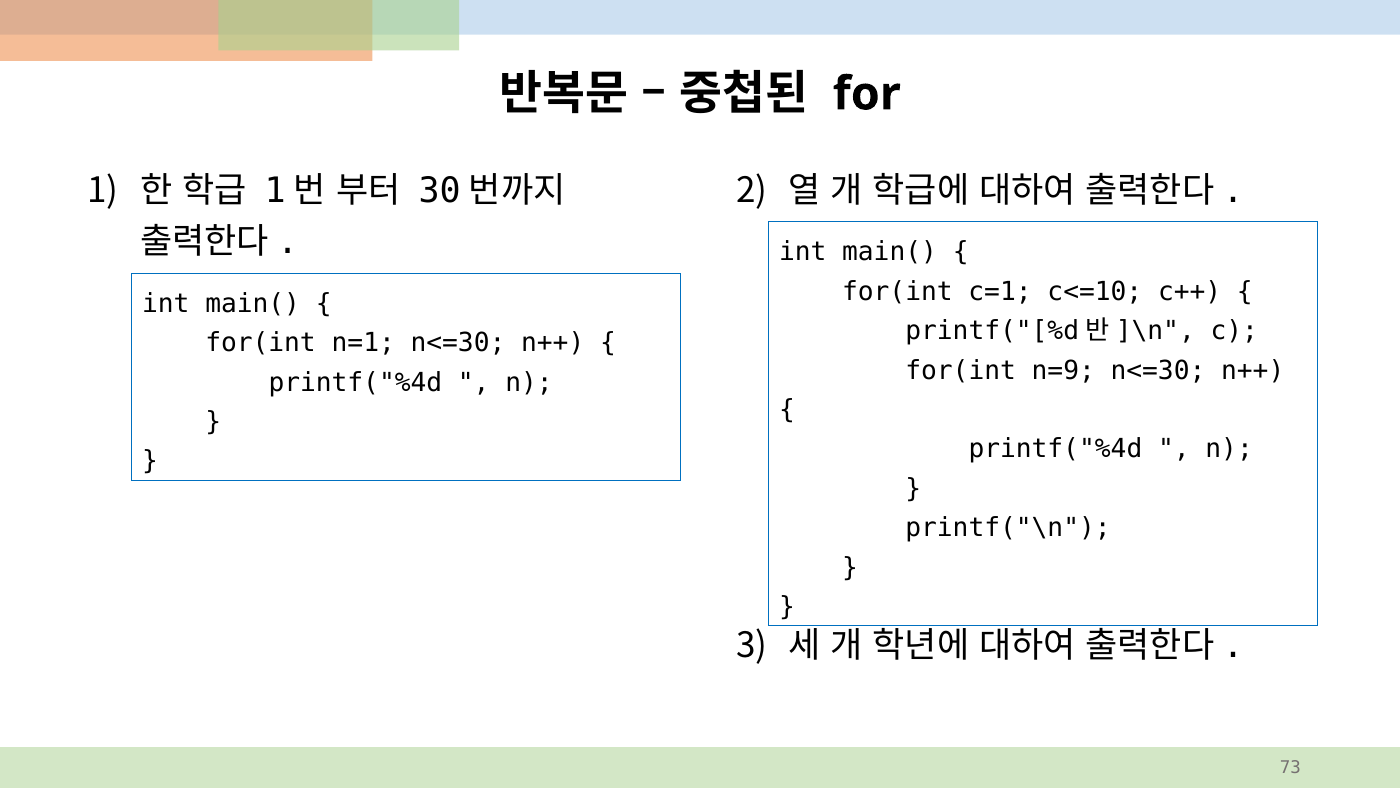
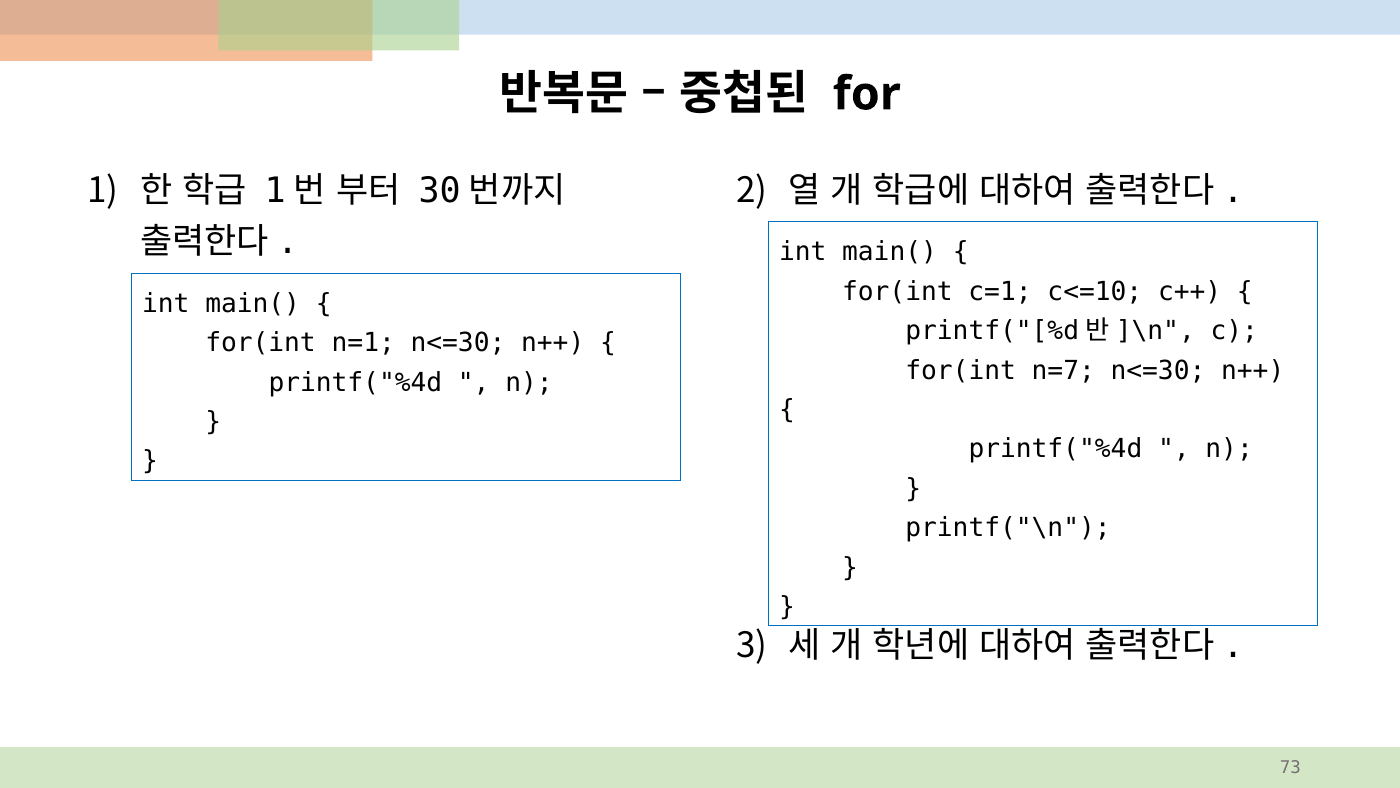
n=9: n=9 -> n=7 (1063, 370)
